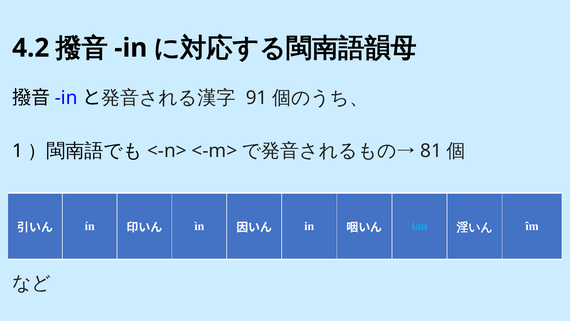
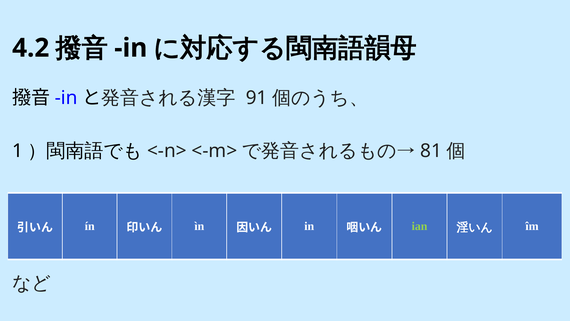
ian colour: light blue -> light green (419, 226)
